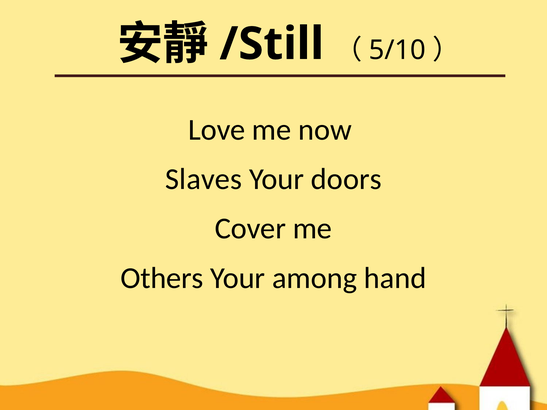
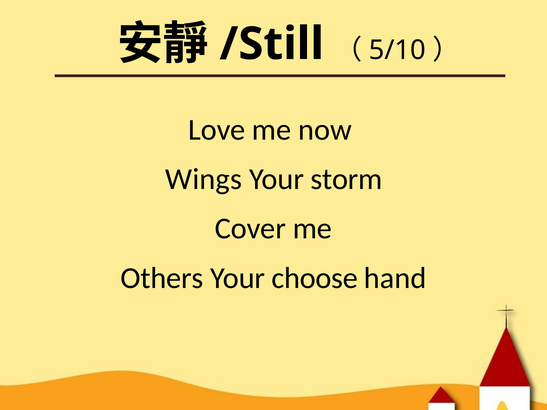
Slaves: Slaves -> Wings (204, 179)
doors: doors -> storm (346, 179)
among: among -> choose (315, 278)
